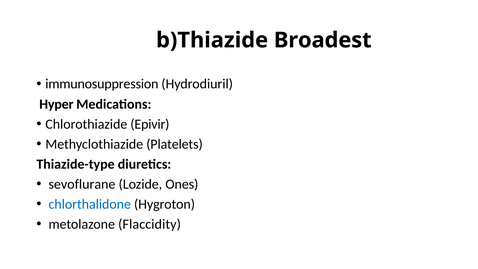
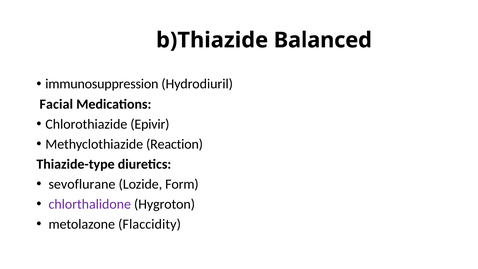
Broadest: Broadest -> Balanced (323, 40)
Hyper: Hyper -> Facial (56, 104)
Platelets: Platelets -> Reaction (175, 144)
Ones: Ones -> Form (182, 184)
chlorthalidone colour: blue -> purple (90, 204)
